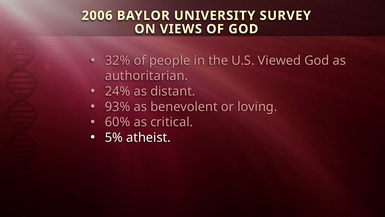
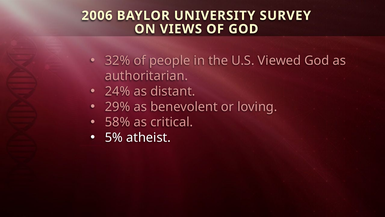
93%: 93% -> 29% (118, 107)
60%: 60% -> 58% (118, 122)
